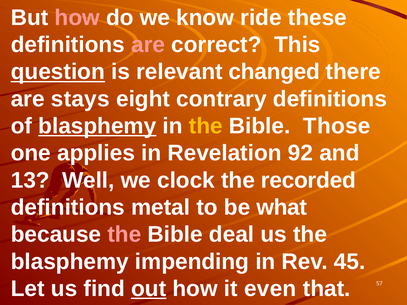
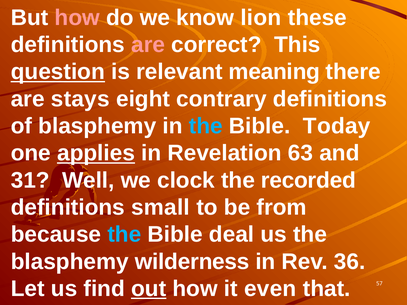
ride: ride -> lion (261, 18)
changed: changed -> meaning (274, 72)
blasphemy underline: present -> none (97, 126)
the colour: yellow -> light blue (206, 126)
Those: Those -> Today (337, 126)
applies underline: none -> present (96, 153)
92: 92 -> 63 (301, 153)
13: 13 -> 31 (30, 180)
metal: metal -> small (160, 208)
what: what -> from (282, 208)
the colour: pink -> light blue (124, 235)
impending: impending -> wilderness (192, 262)
45: 45 -> 36 (350, 262)
